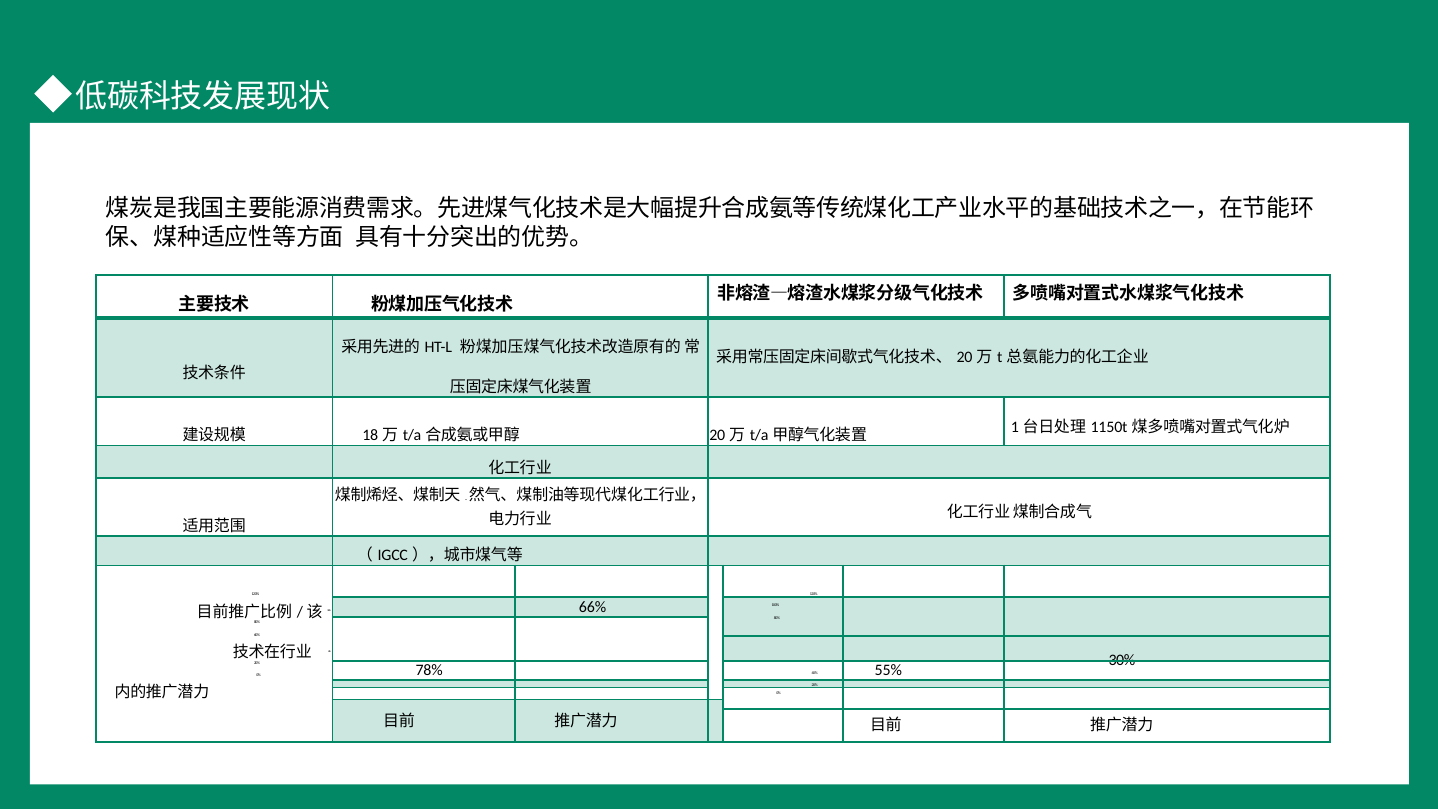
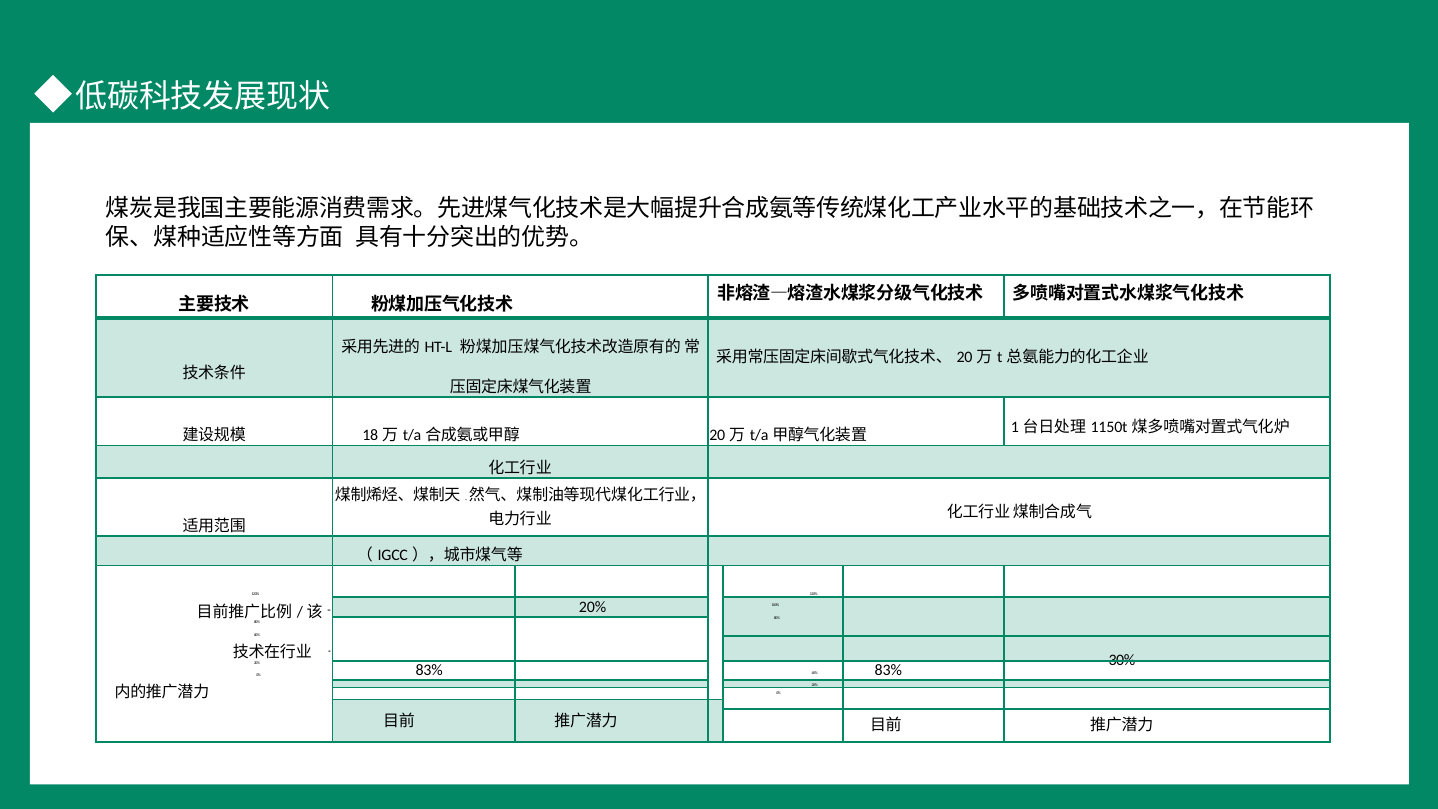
66%: 66% -> 20% (593, 607)
78%: 78% -> 83% (429, 671)
40% 55%: 55% -> 83% (888, 671)
